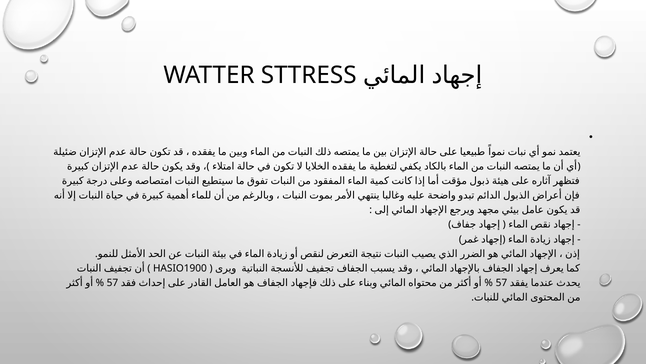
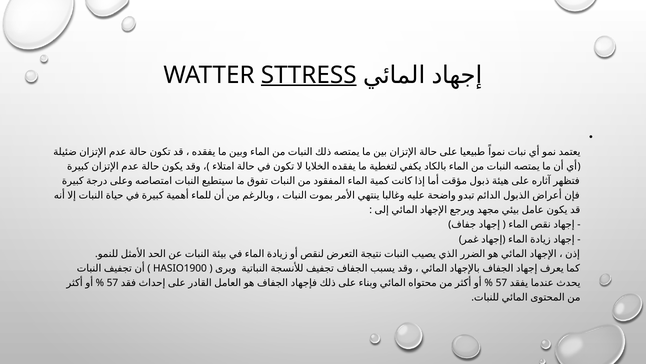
STTRESS underline: none -> present (309, 75)
